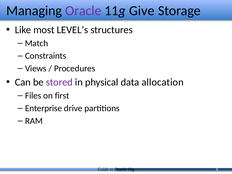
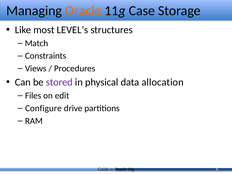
Oracle colour: purple -> orange (83, 11)
Give: Give -> Case (142, 11)
first: first -> edit (62, 96)
Enterprise: Enterprise -> Configure (43, 108)
